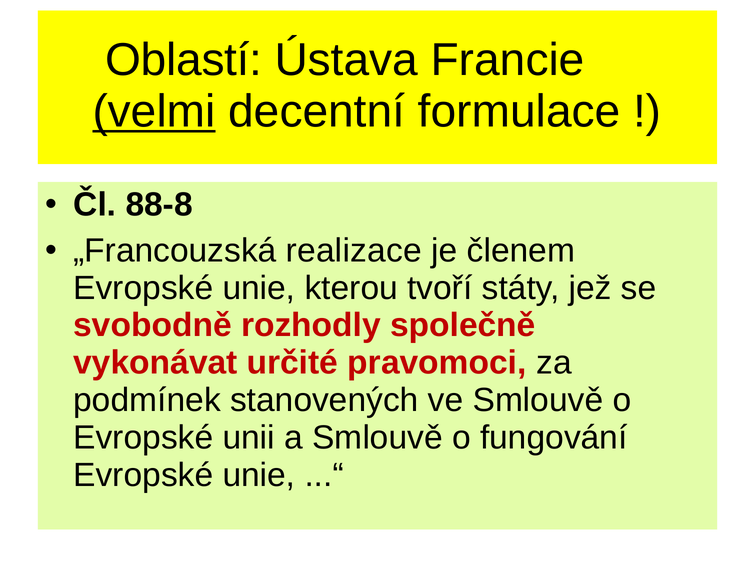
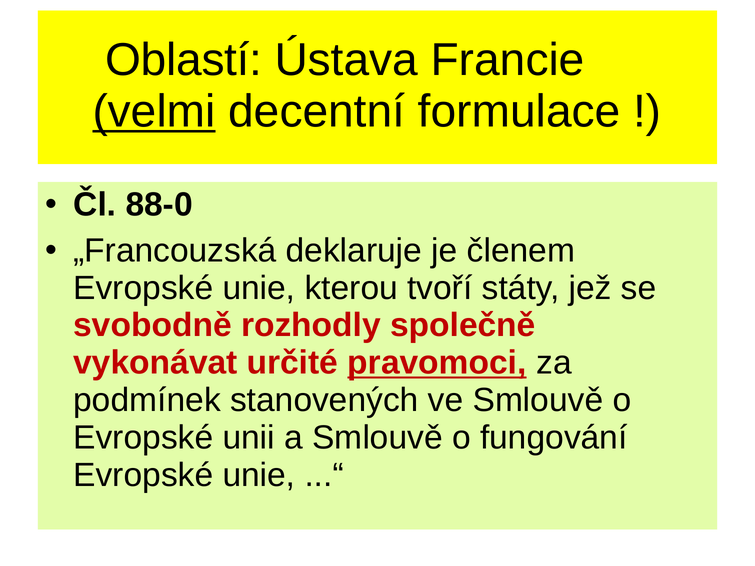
88-8: 88-8 -> 88-0 (159, 205)
realizace: realizace -> deklaruje (354, 251)
pravomoci underline: none -> present (437, 363)
